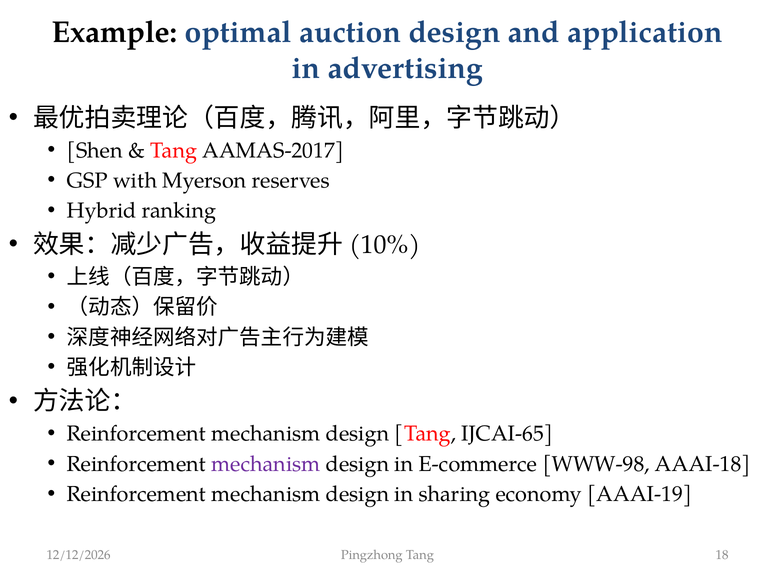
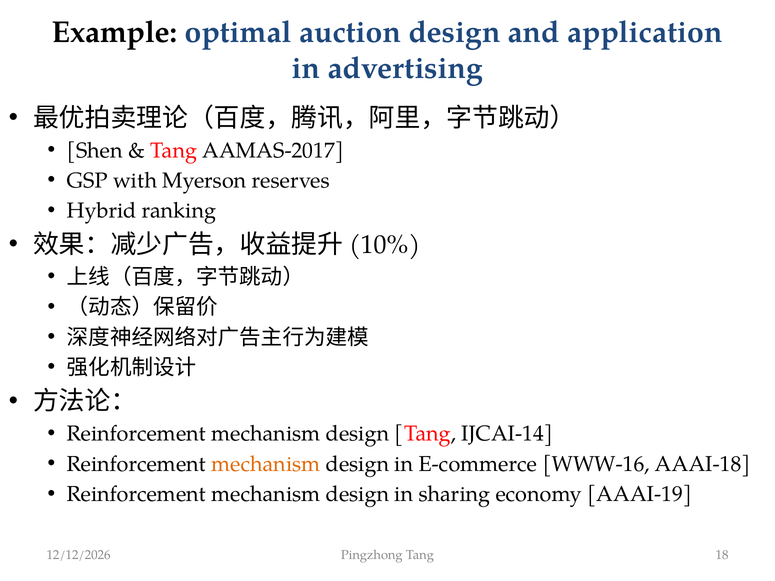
IJCAI-65: IJCAI-65 -> IJCAI-14 (507, 434)
mechanism colour: purple -> orange (266, 464)
WWW-98: WWW-98 -> WWW-16 (596, 464)
